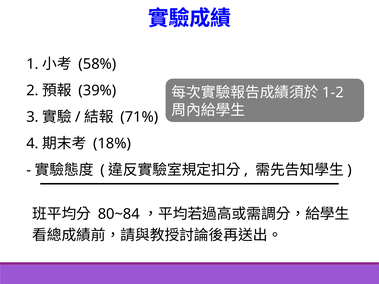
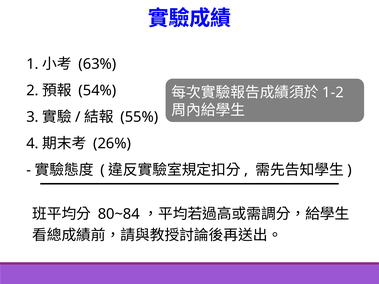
58%: 58% -> 63% (97, 64)
39%: 39% -> 54% (97, 91)
71%: 71% -> 55% (139, 117)
18%: 18% -> 26% (112, 144)
